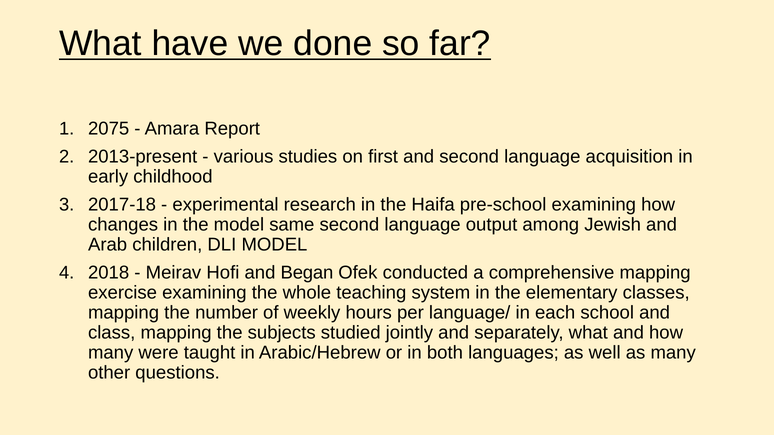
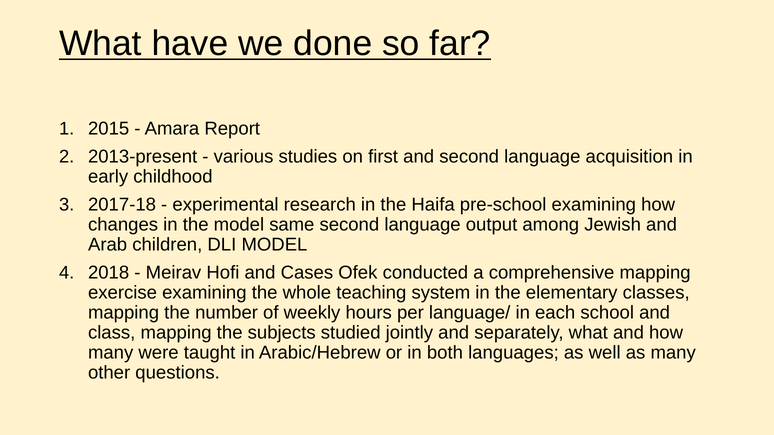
2075: 2075 -> 2015 (109, 129)
Began: Began -> Cases (307, 273)
